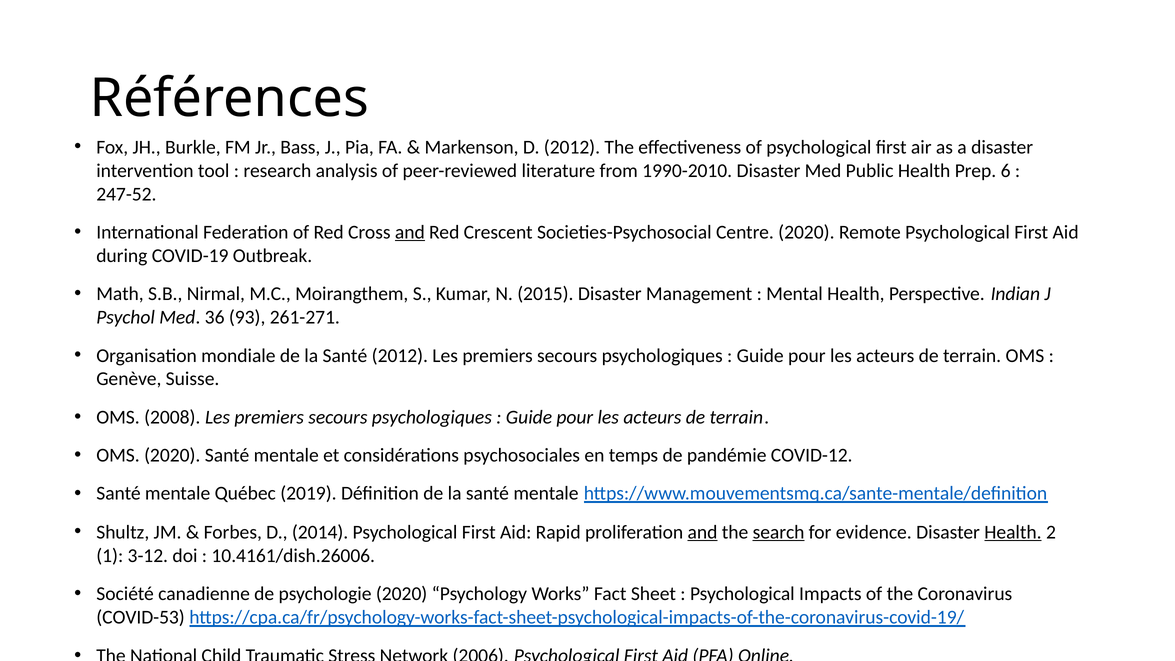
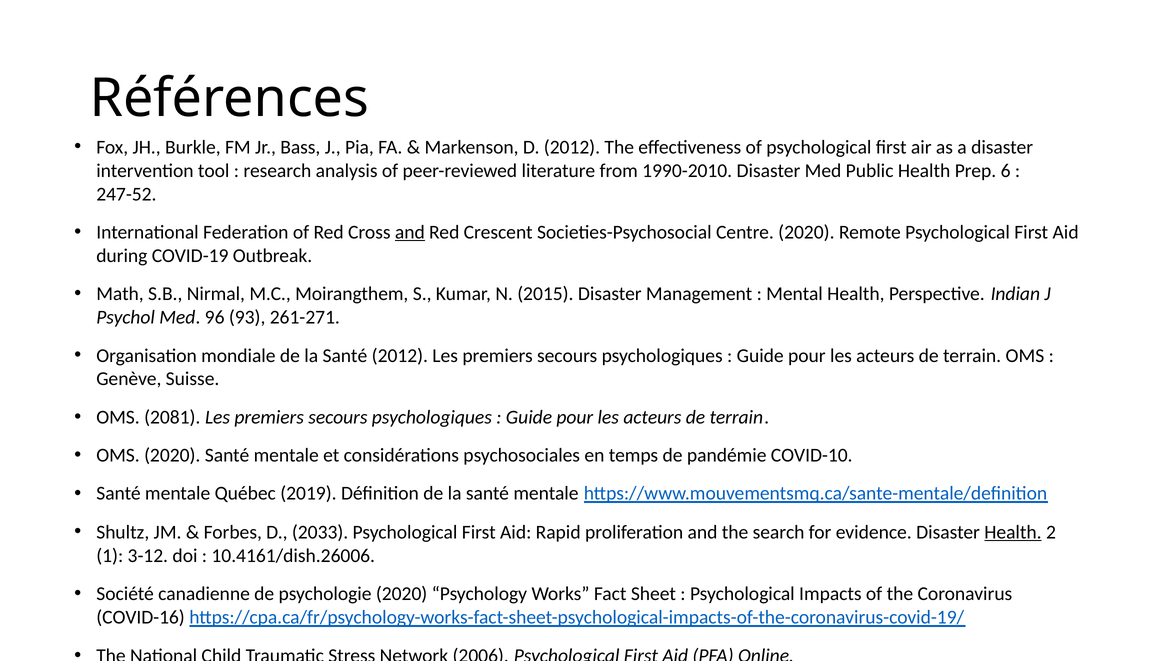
36: 36 -> 96 (215, 317)
2008: 2008 -> 2081 (172, 417)
COVID-12: COVID-12 -> COVID-10 (812, 455)
2014: 2014 -> 2033 (320, 532)
and underline: present -> none (703, 532)
search underline: present -> none (779, 532)
COVID-53: COVID-53 -> COVID-16 (141, 617)
